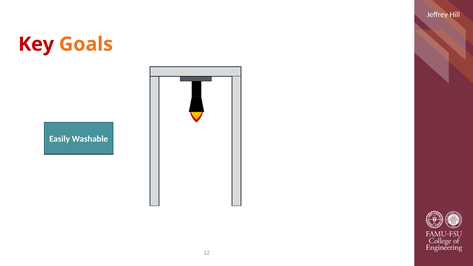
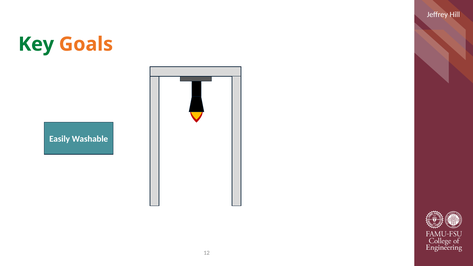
Key colour: red -> green (36, 44)
